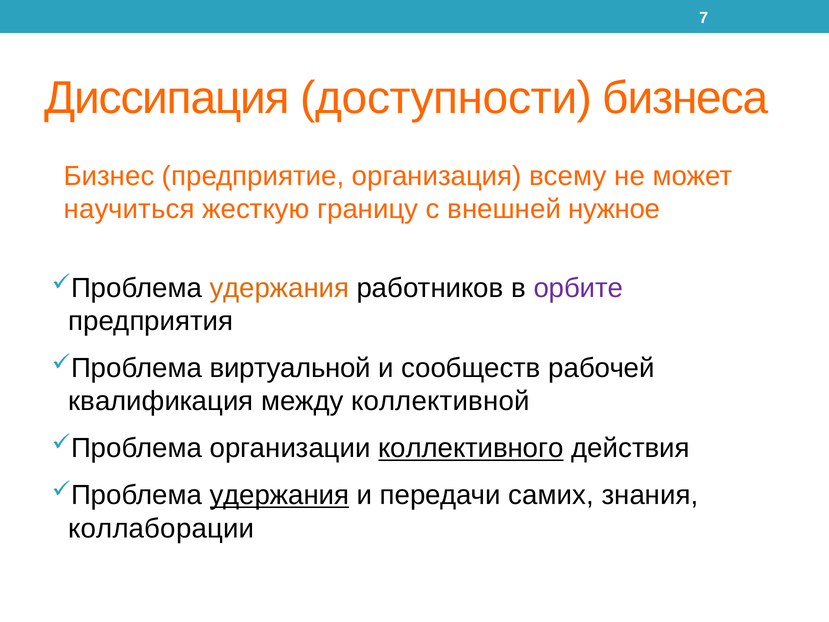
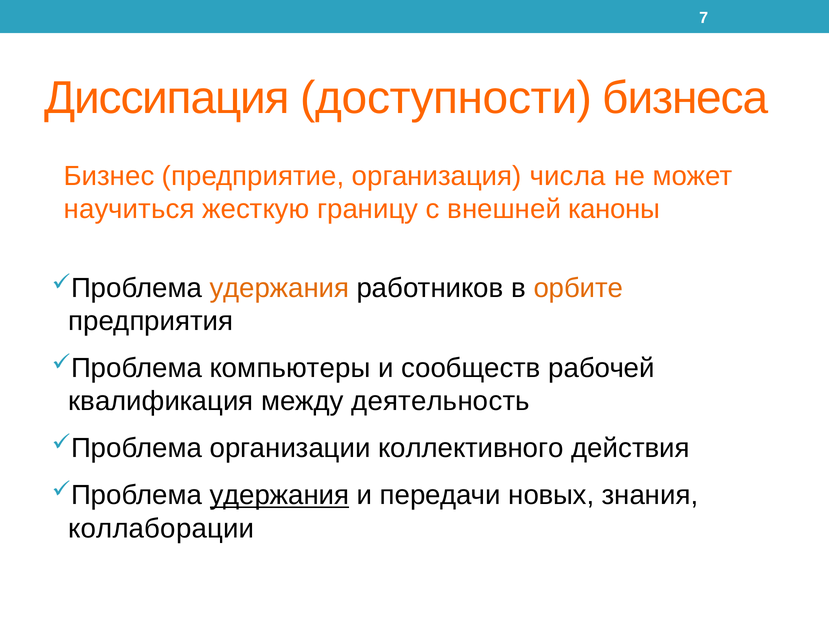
всему: всему -> числа (568, 176)
нужное: нужное -> каноны (614, 209)
орбите colour: purple -> orange (578, 288)
виртуальной: виртуальной -> компьютеры (290, 368)
коллективной: коллективной -> деятельность (440, 401)
коллективного underline: present -> none (471, 448)
самих: самих -> новых (551, 495)
